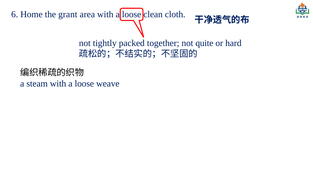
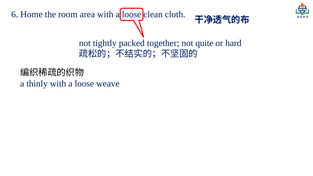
grant: grant -> room (68, 14)
steam: steam -> thinly (37, 84)
